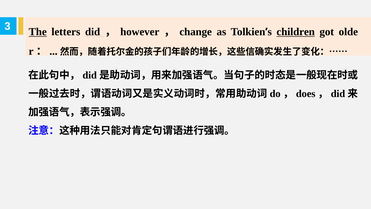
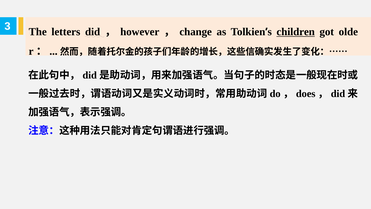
The underline: present -> none (38, 32)
